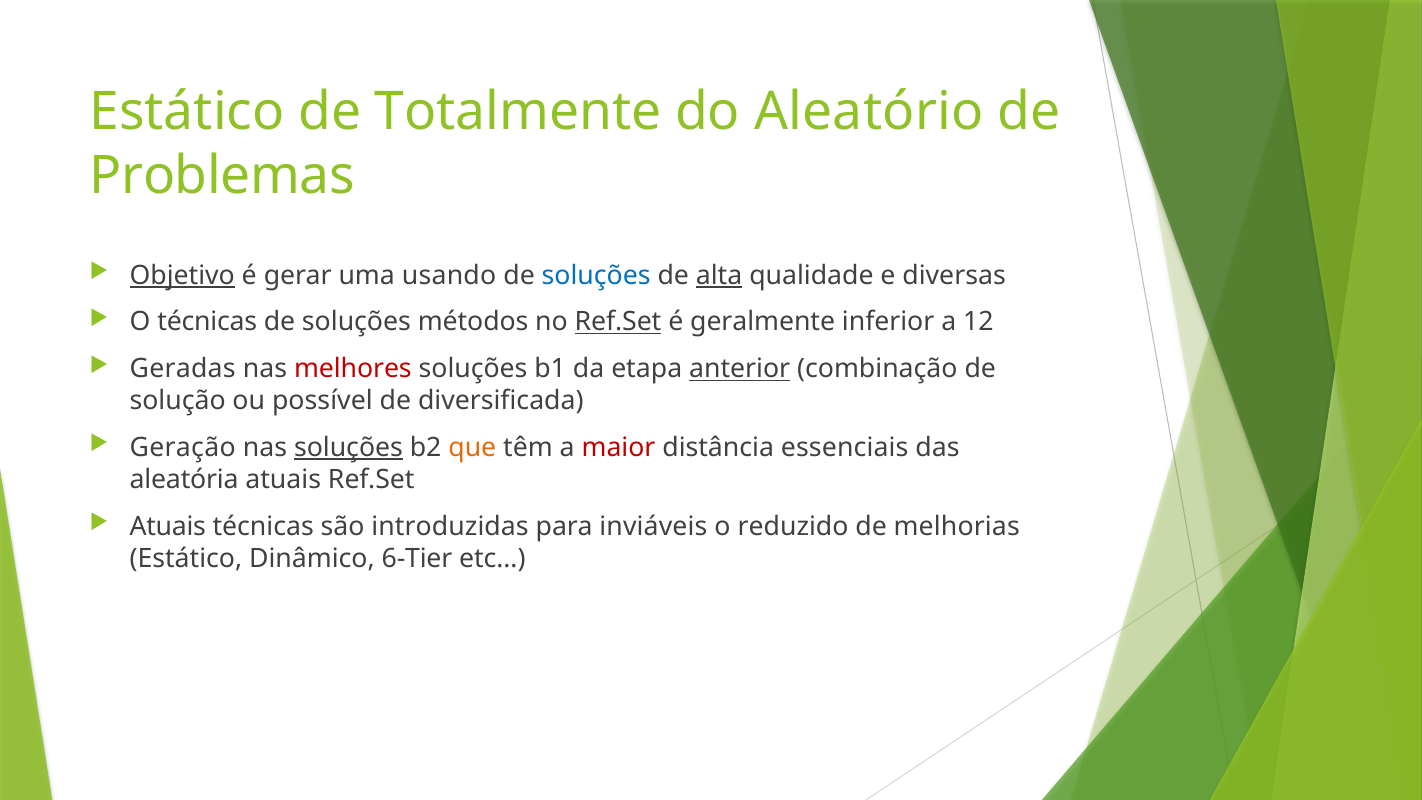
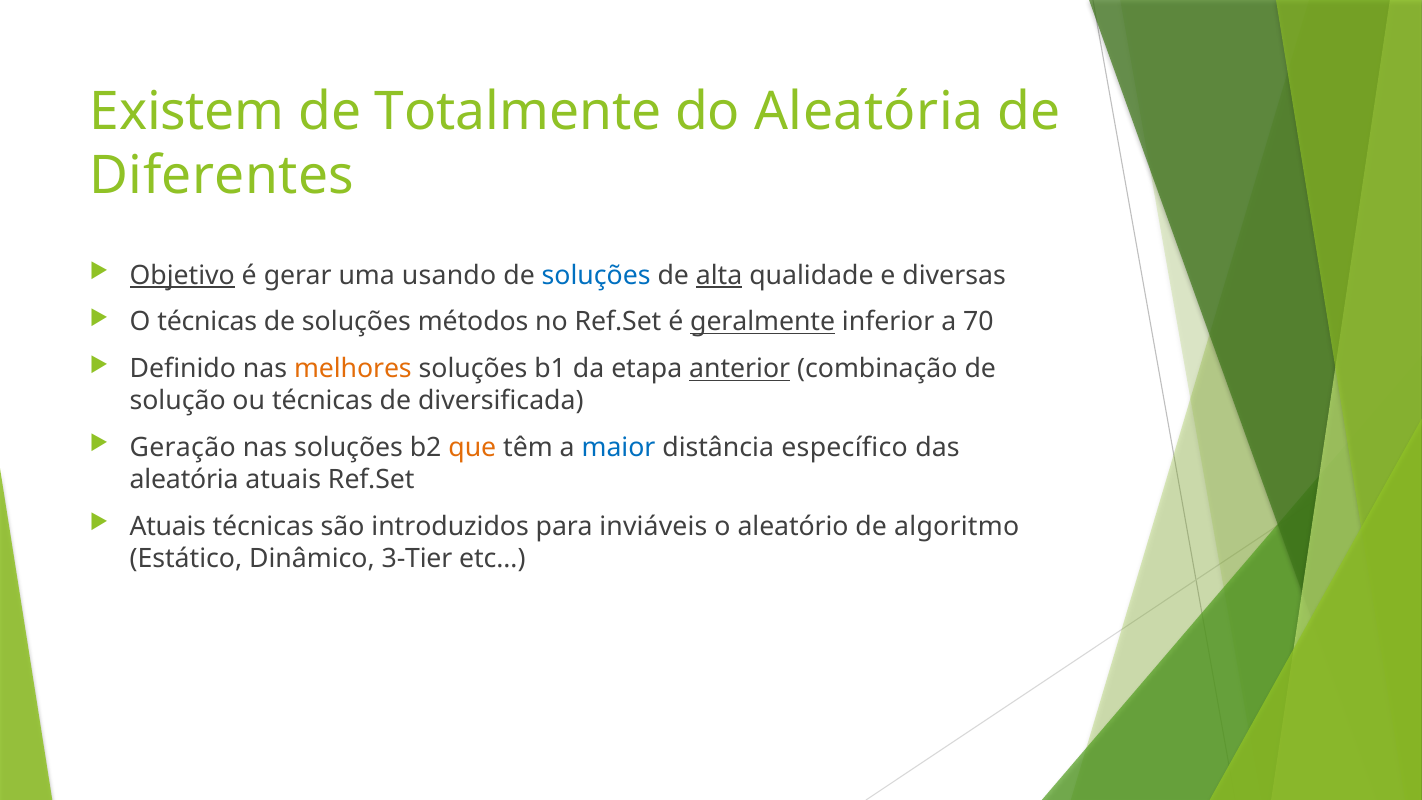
Estático: Estático -> Existem (187, 112)
do Aleatório: Aleatório -> Aleatória (869, 112)
Problemas: Problemas -> Diferentes (222, 176)
Ref.Set underline: present -> none (618, 322)
geralmente underline: none -> present (763, 322)
12: 12 -> 70 (978, 322)
Geradas: Geradas -> Definido (183, 369)
melhores colour: red -> orange (353, 369)
ou possível: possível -> técnicas (322, 401)
soluções underline: present -> none (349, 448)
maior colour: red -> blue (619, 448)
essenciais: essenciais -> específico (845, 448)
introduzidas: introduzidas -> introduzidos (450, 526)
reduzido: reduzido -> aleatório (793, 526)
melhorias: melhorias -> algoritmo (957, 526)
6-Tier: 6-Tier -> 3-Tier (417, 558)
